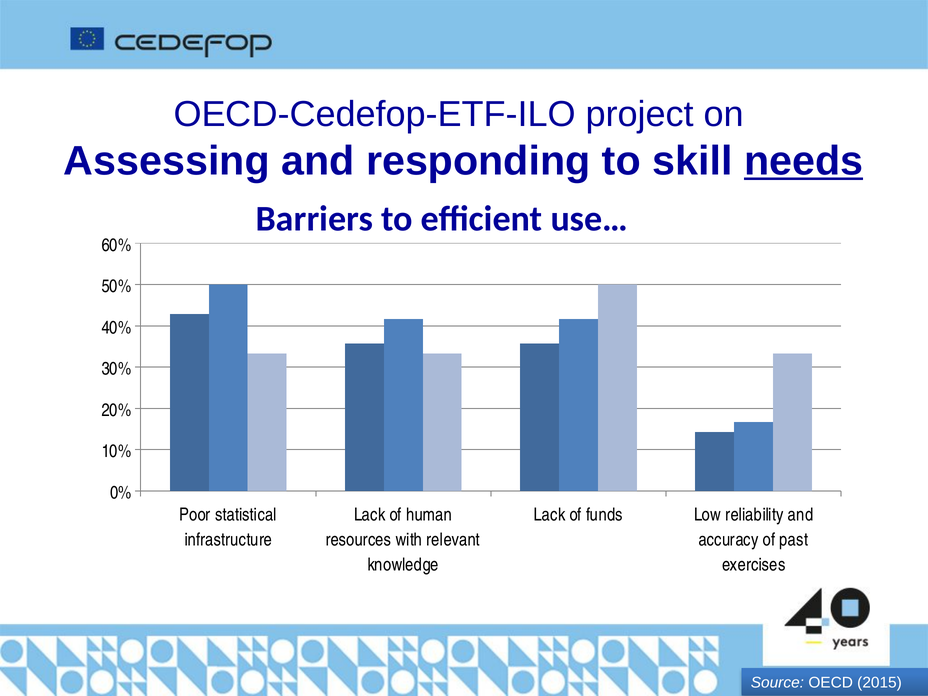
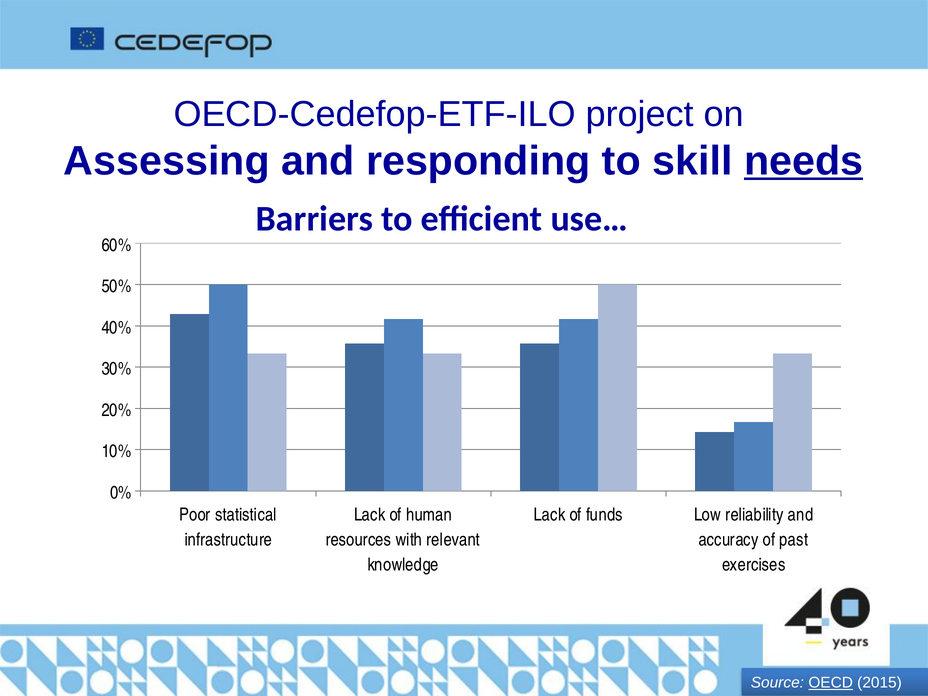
OECD underline: none -> present (831, 683)
